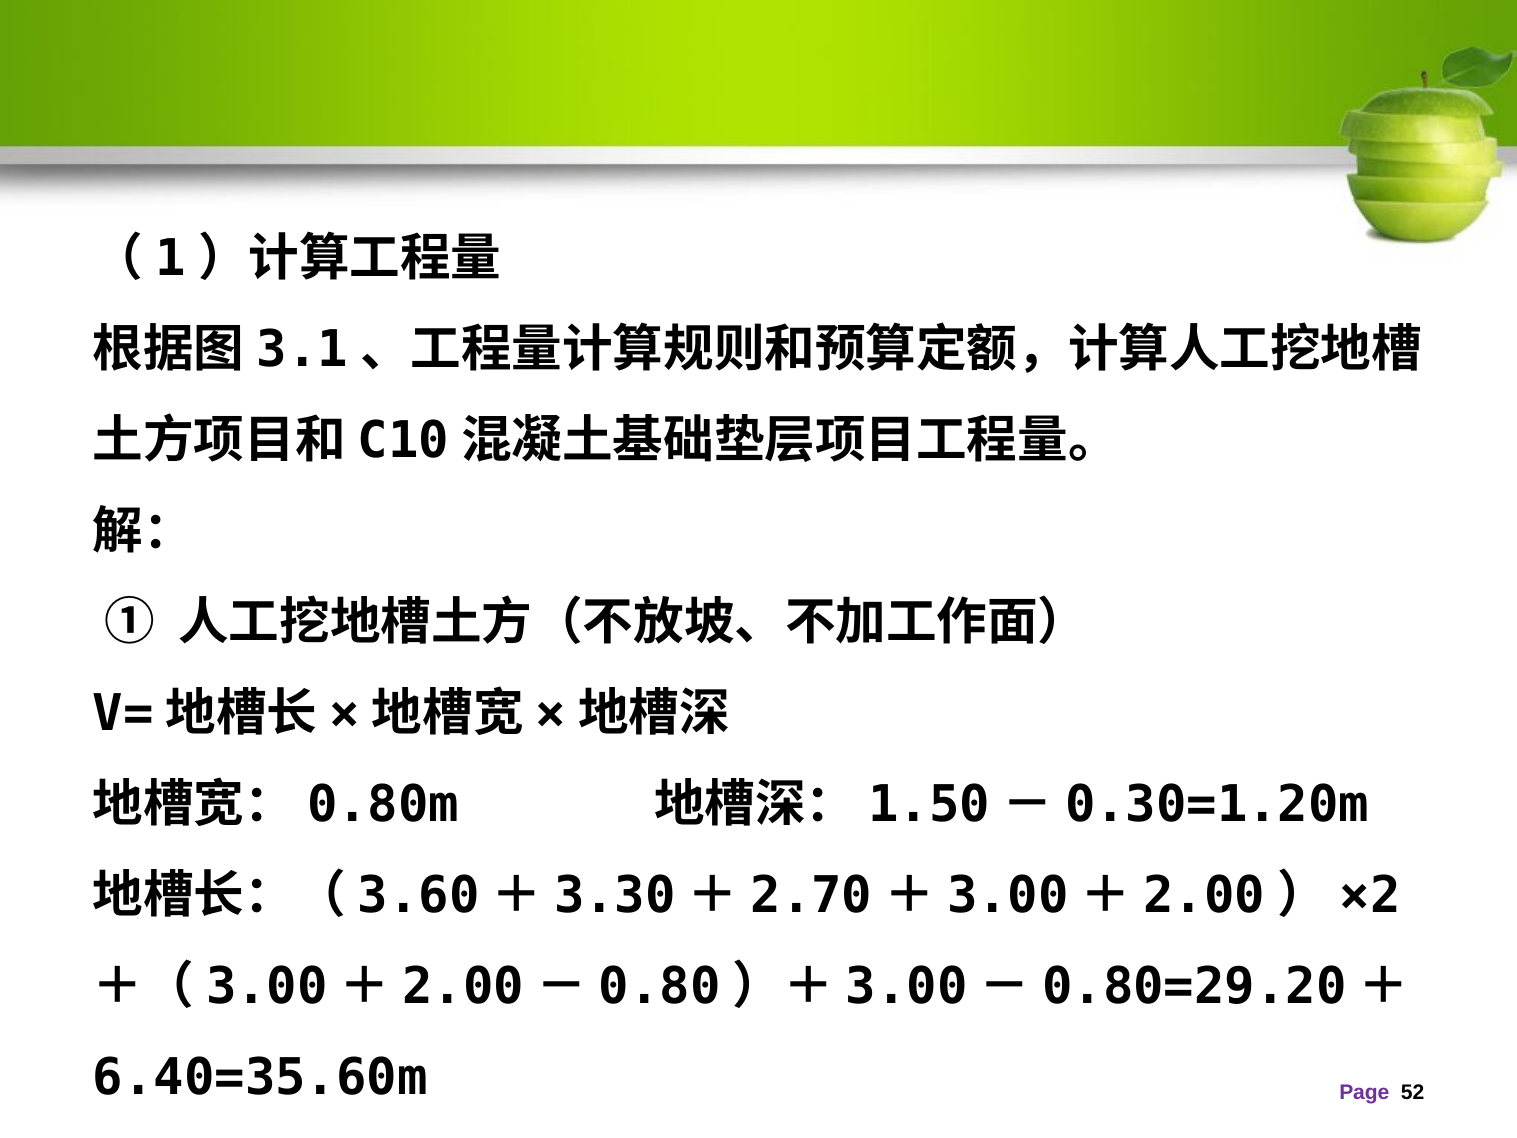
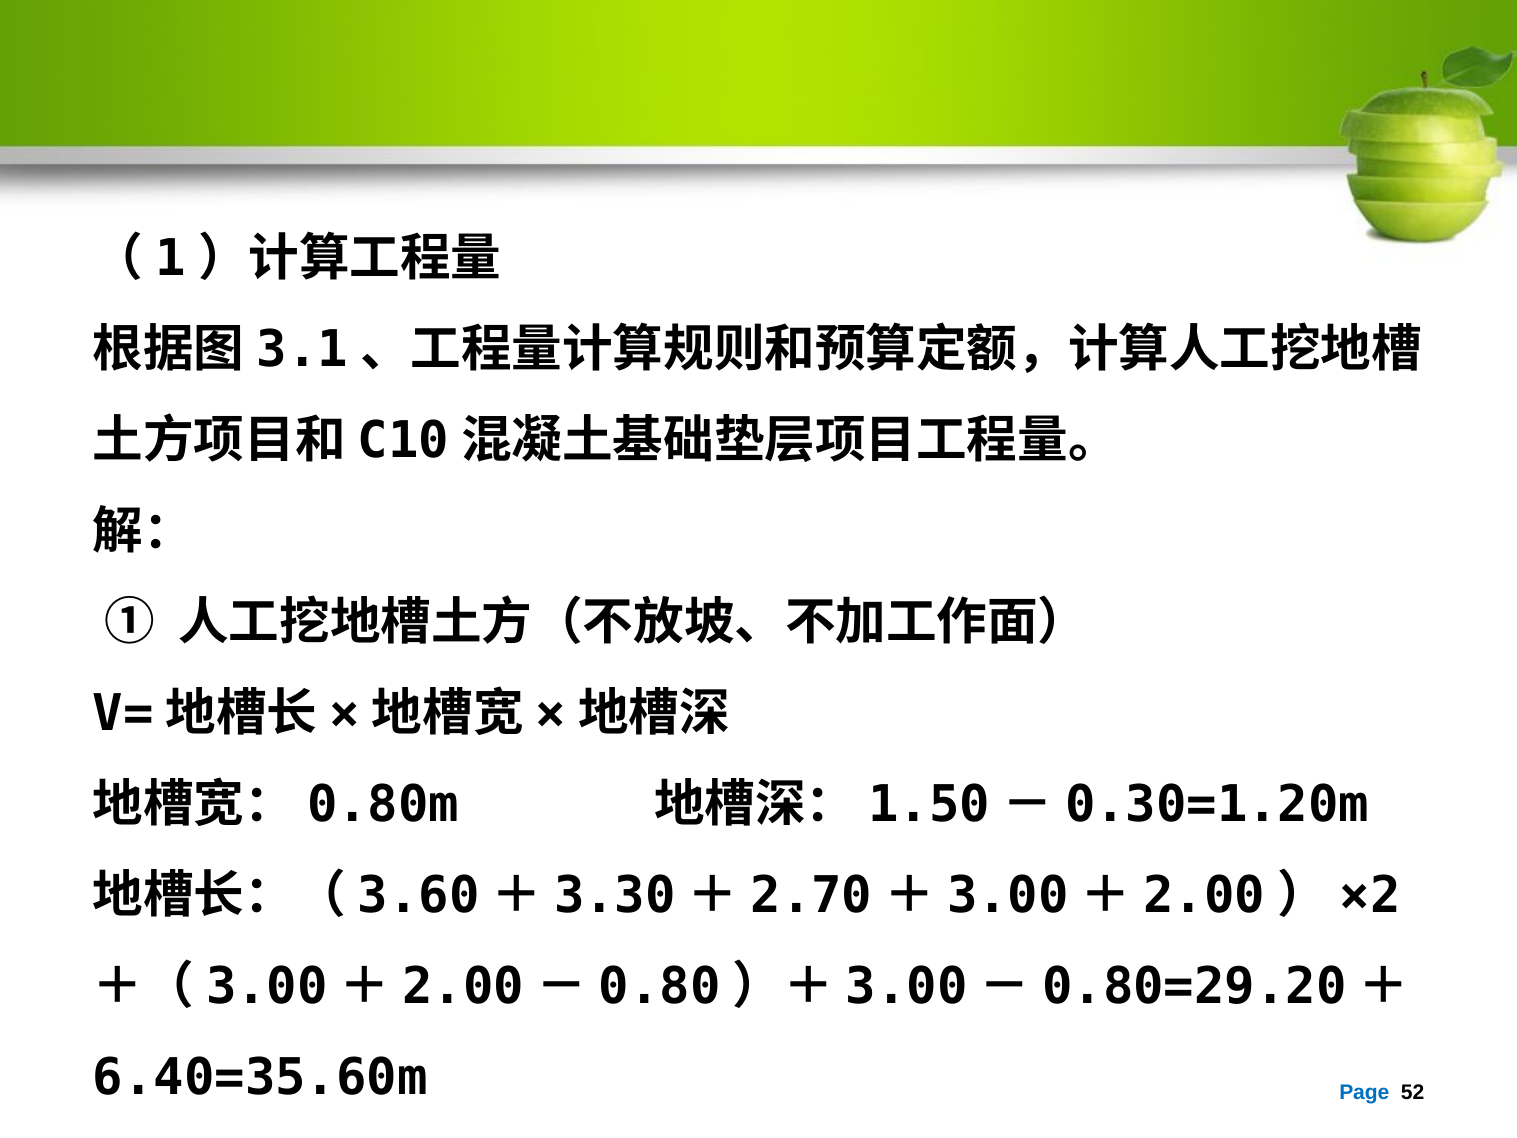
Page colour: purple -> blue (1364, 1092)
